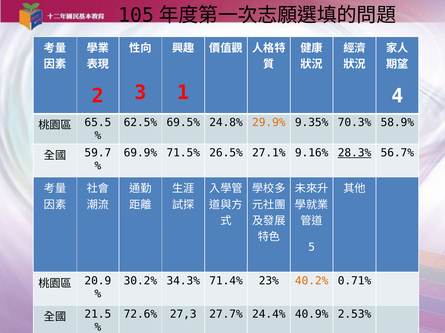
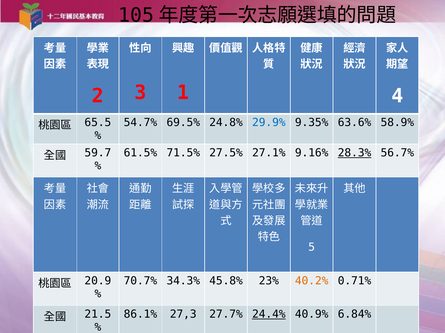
62.5%: 62.5% -> 54.7% (140, 123)
29.9% colour: orange -> blue (269, 123)
70.3%: 70.3% -> 63.6% (354, 123)
69.9%: 69.9% -> 61.5% (140, 153)
26.5%: 26.5% -> 27.5% (226, 153)
30.2%: 30.2% -> 70.7% (140, 281)
71.4%: 71.4% -> 45.8% (226, 281)
72.6%: 72.6% -> 86.1% (140, 315)
24.4% underline: none -> present (269, 315)
2.53%: 2.53% -> 6.84% (354, 315)
